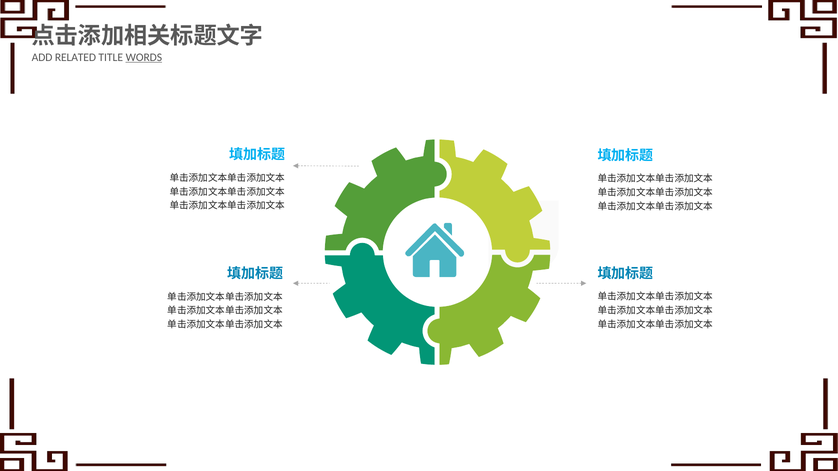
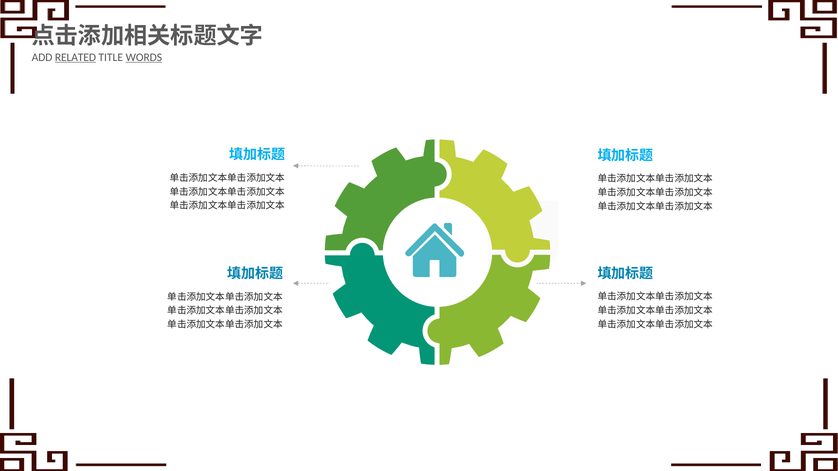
RELATED underline: none -> present (75, 57)
